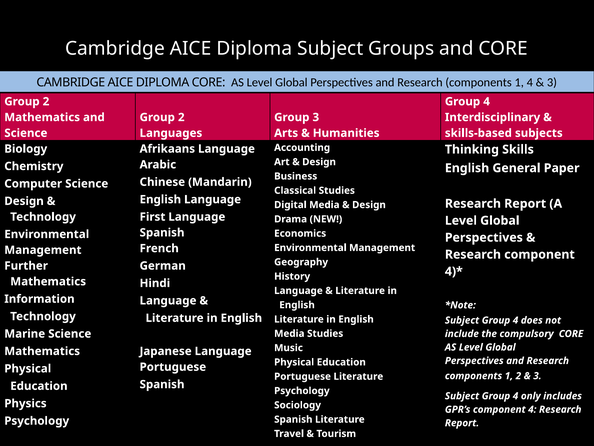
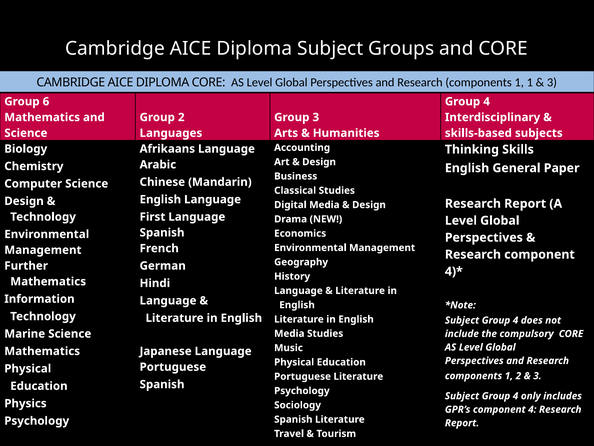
1 4: 4 -> 1 (530, 82)
2: 2 -> 6 (46, 101)
